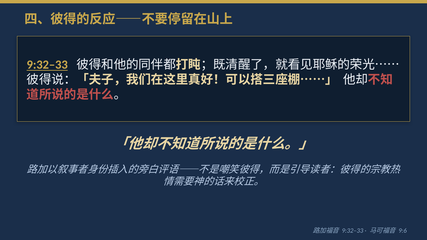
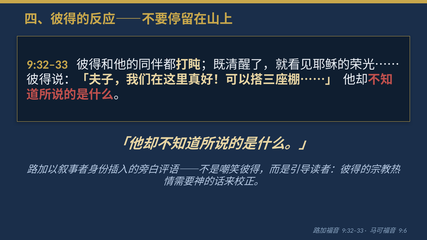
9:32–33 underline: present -> none (47, 65)
